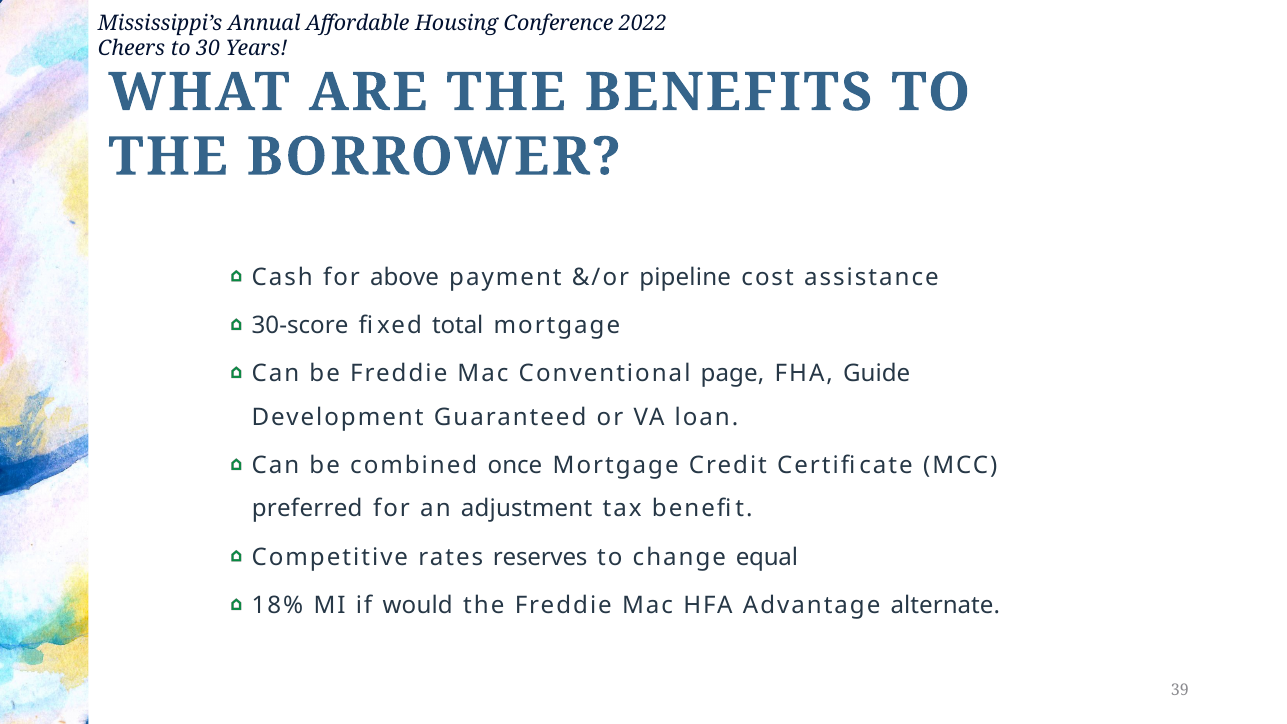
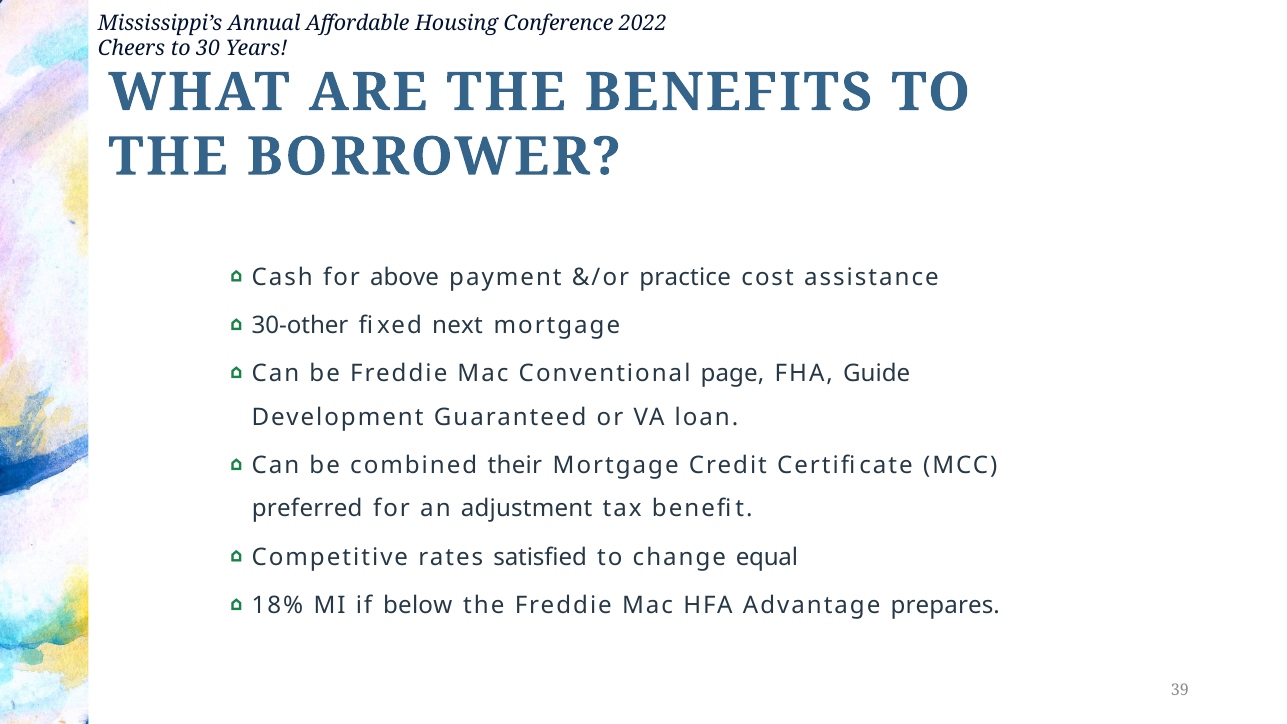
pipeline: pipeline -> practice (685, 277)
30-score: 30-score -> 30-other (300, 325)
total: total -> next (458, 325)
once: once -> their (515, 465)
reserves: reserves -> satisfied (540, 557)
would: would -> below (418, 605)
alternate: alternate -> prepares (945, 605)
